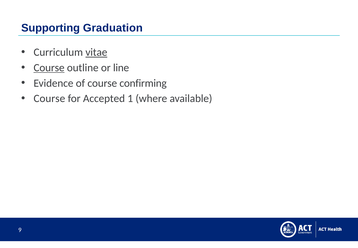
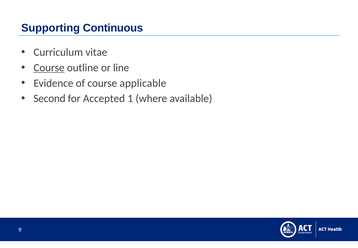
Graduation: Graduation -> Continuous (113, 28)
vitae underline: present -> none (96, 52)
confirming: confirming -> applicable (143, 83)
Course: Course -> Second (49, 99)
